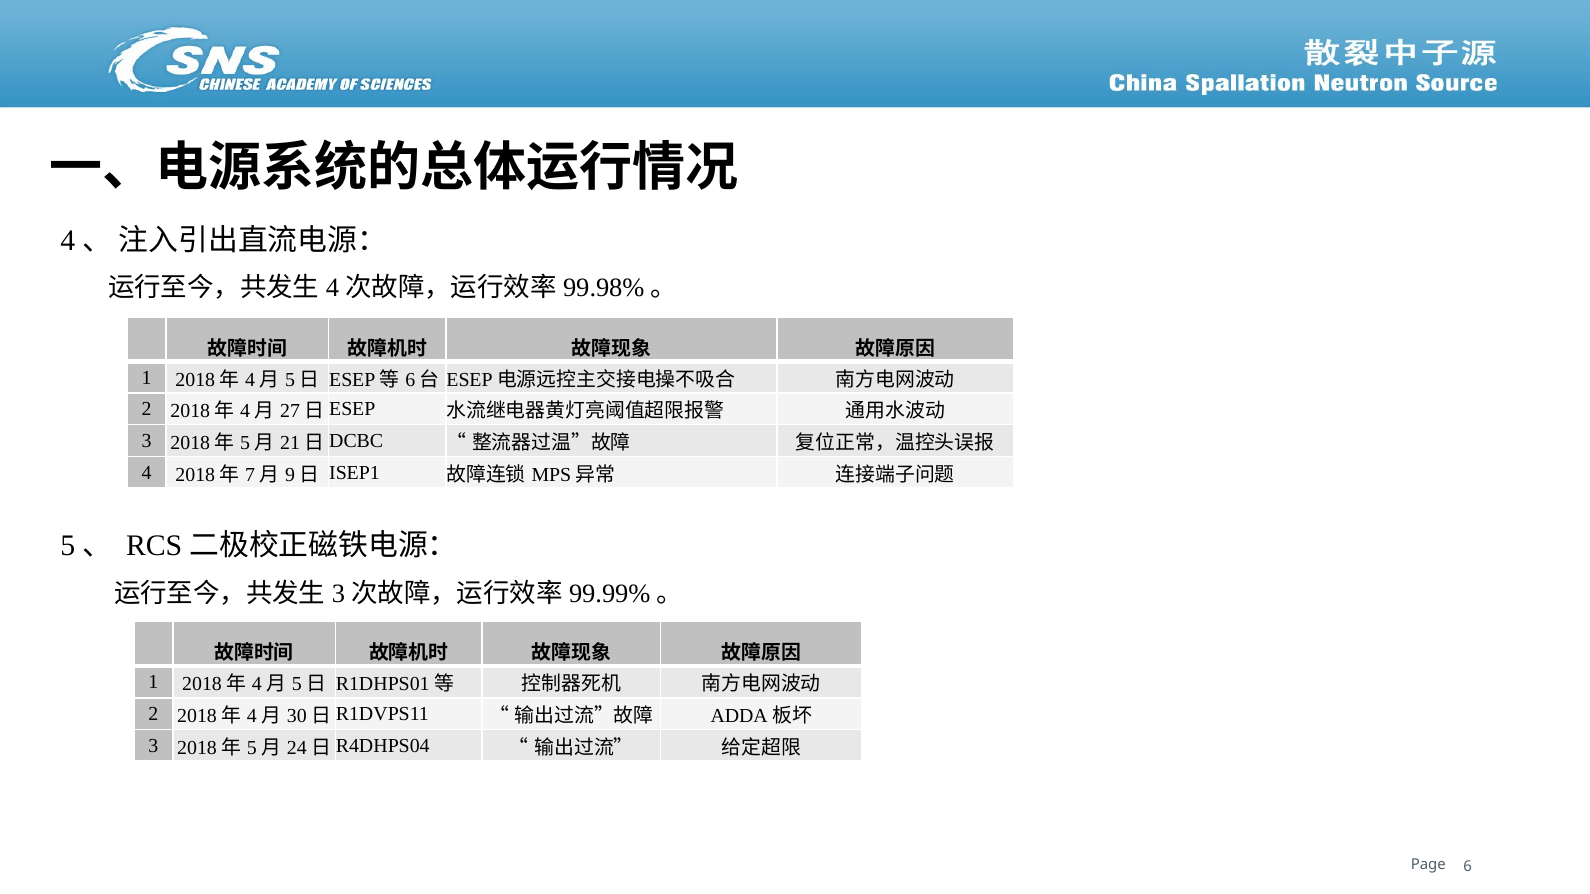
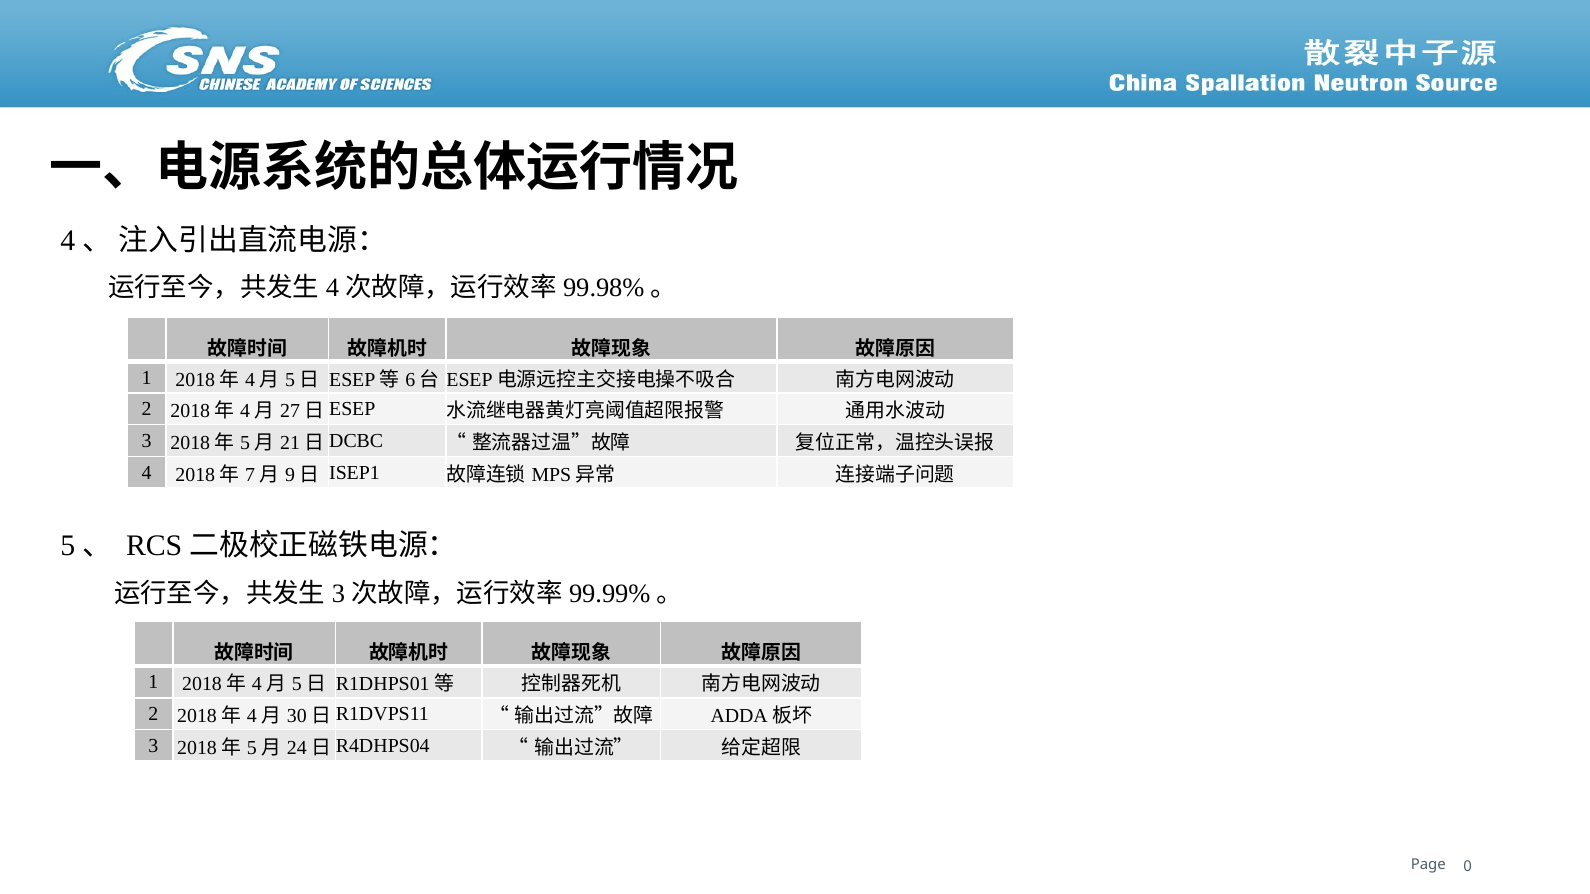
6: 6 -> 0 (1468, 867)
